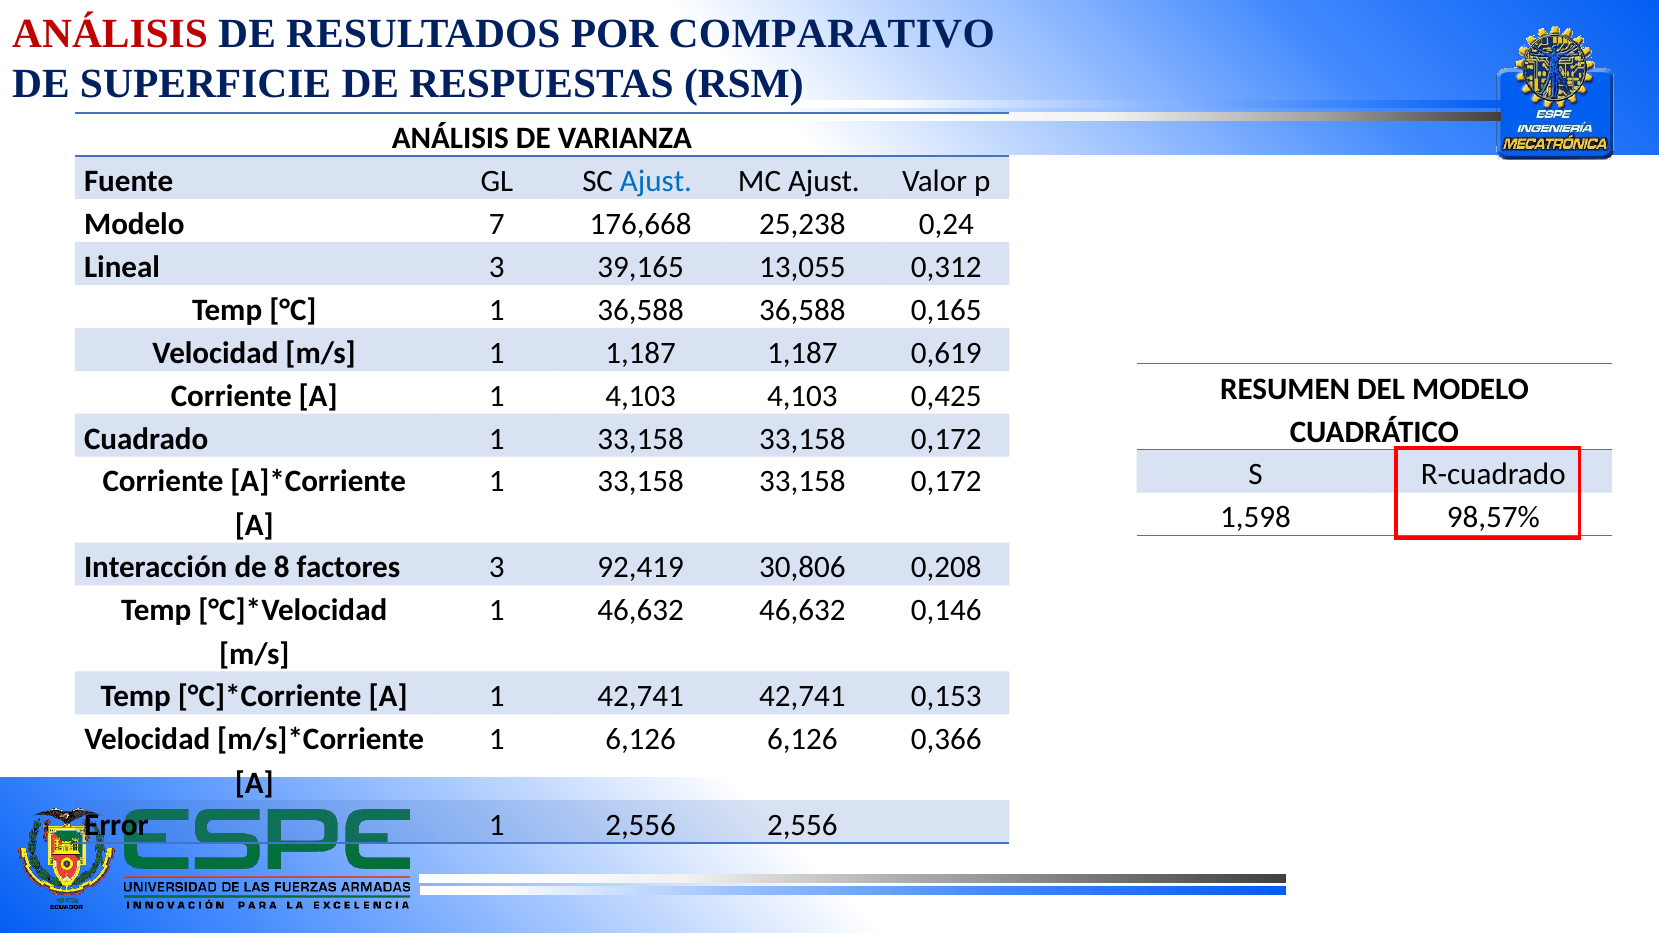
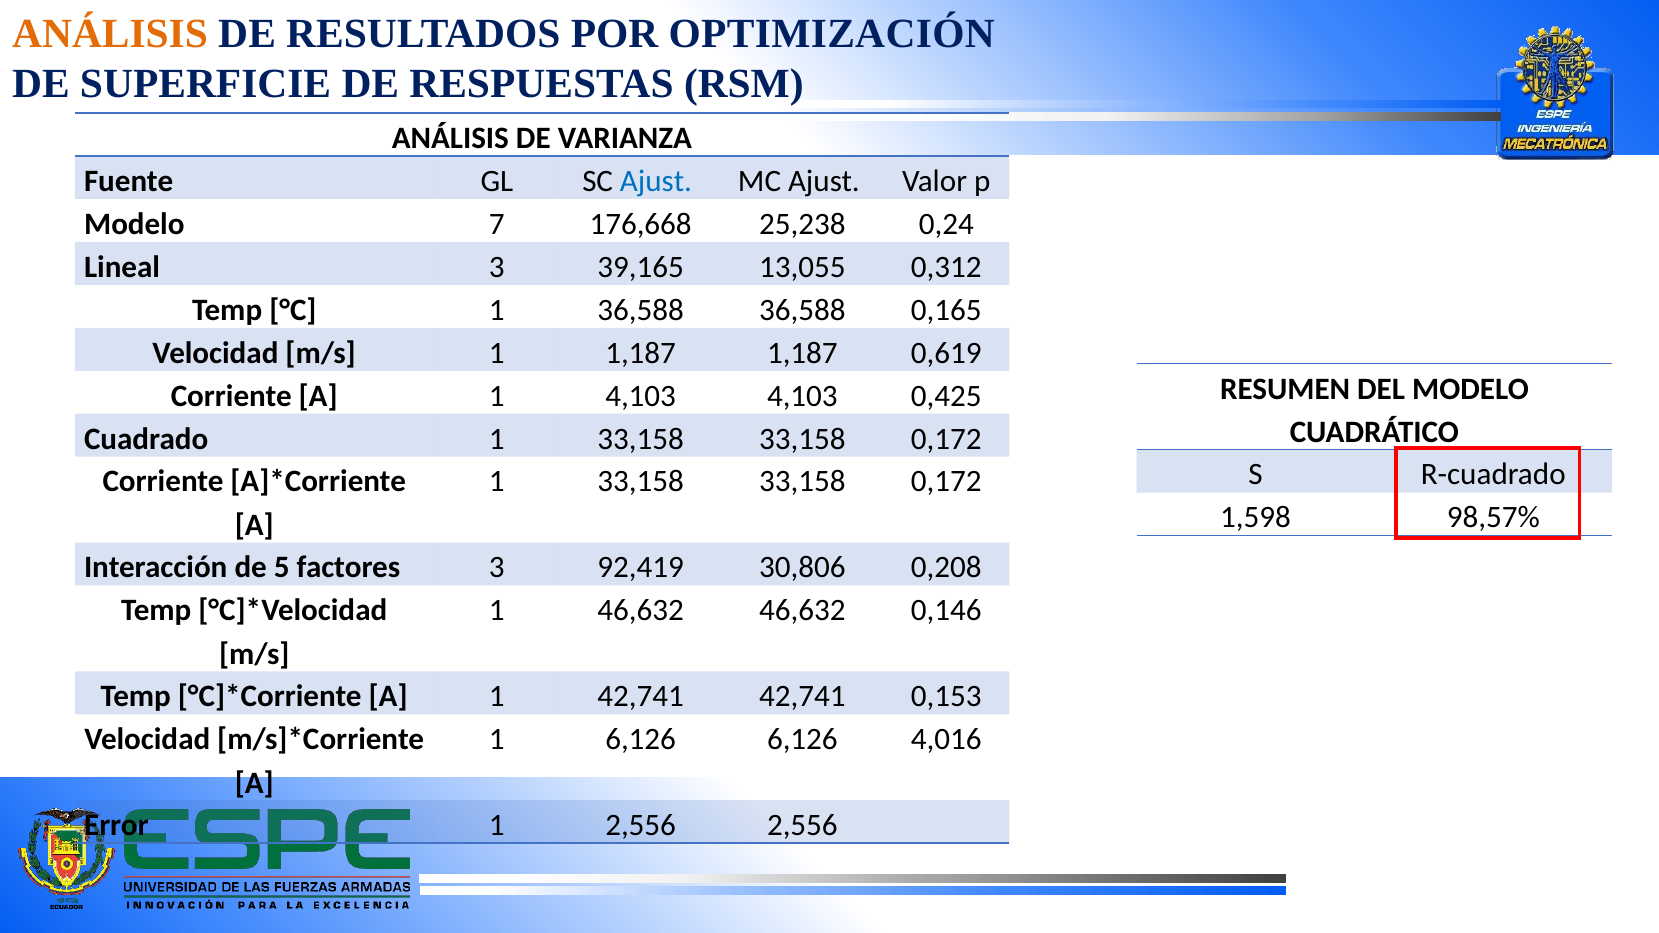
ANÁLISIS colour: red -> orange (110, 34)
COMPARATIVO: COMPARATIVO -> OPTIMIZACIÓN (832, 34)
8: 8 -> 5 (282, 568)
0,366: 0,366 -> 4,016 (946, 739)
